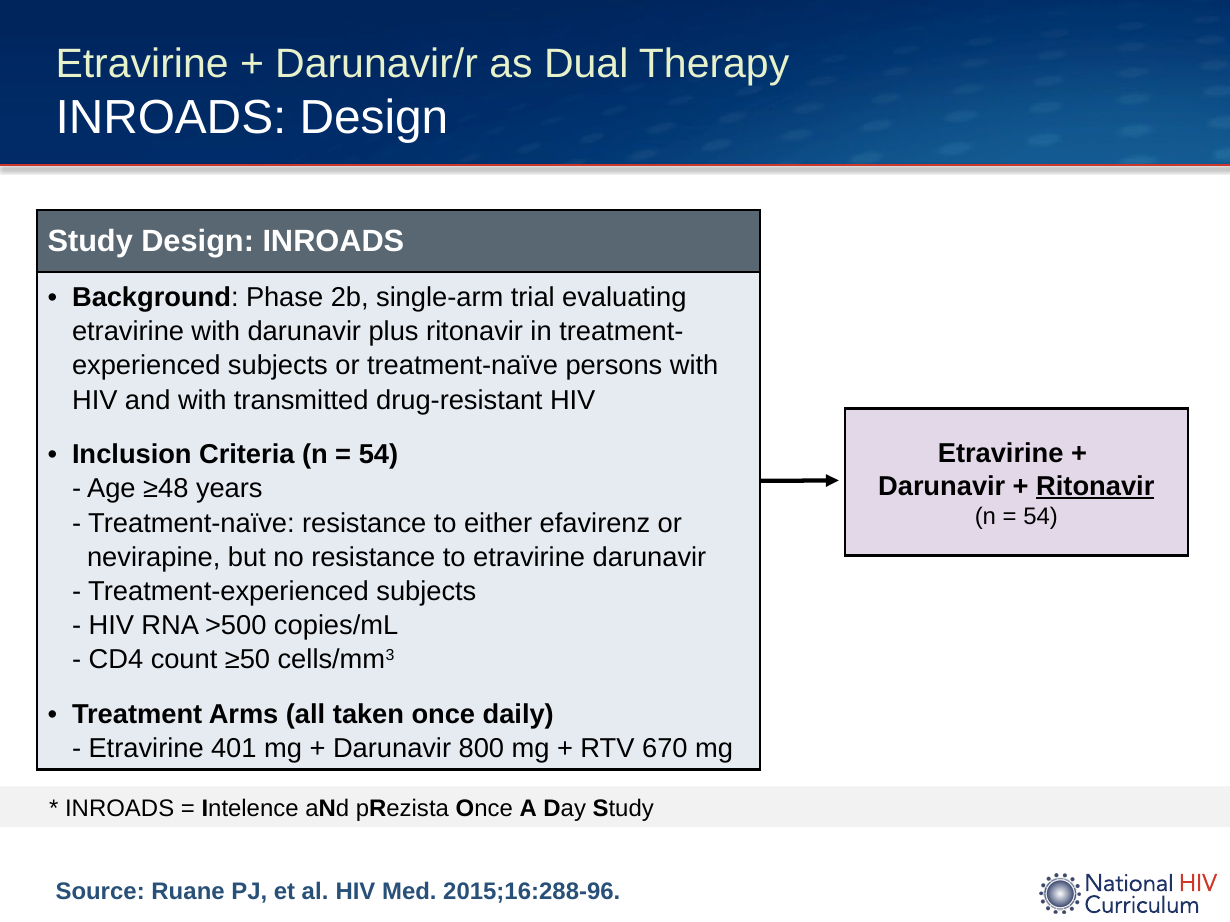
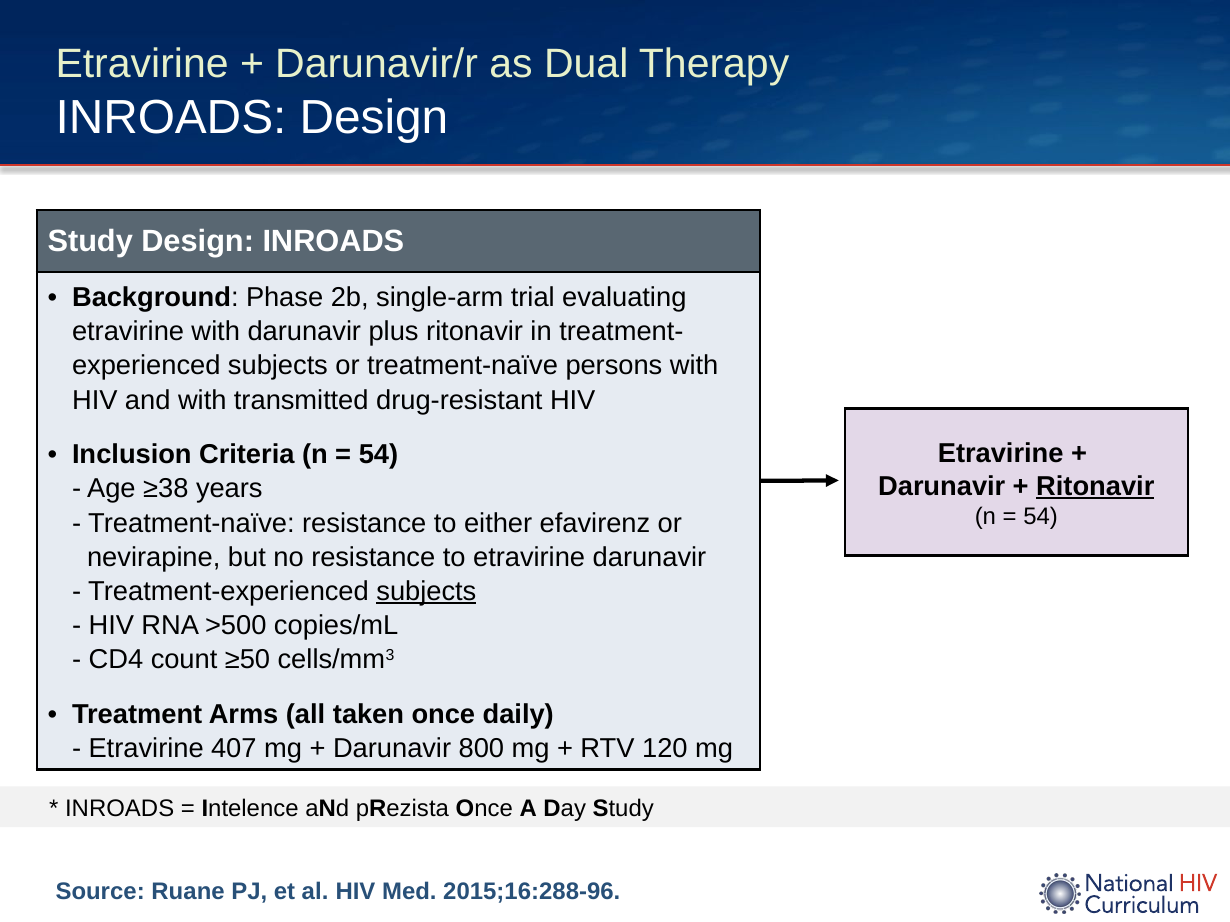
≥48: ≥48 -> ≥38 (166, 489)
subjects underline: none -> present (426, 592)
401: 401 -> 407 (234, 749)
670: 670 -> 120 (665, 749)
